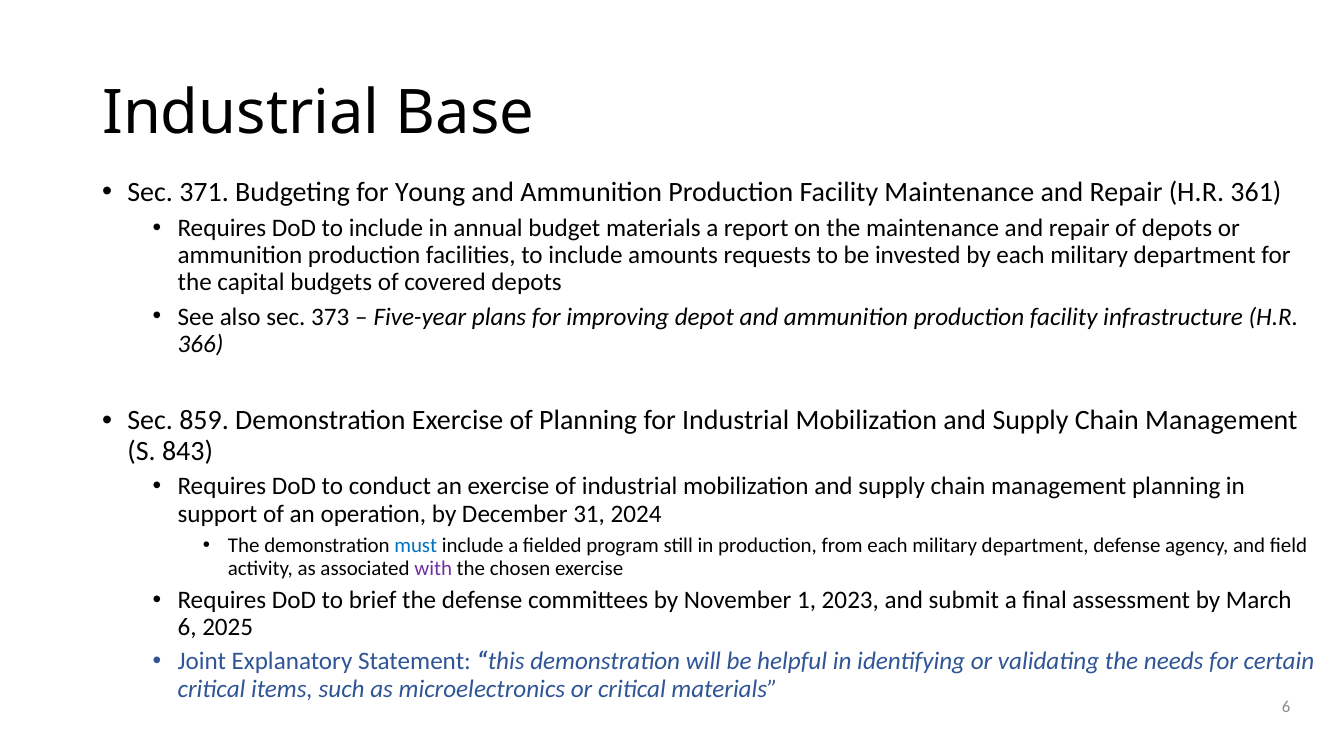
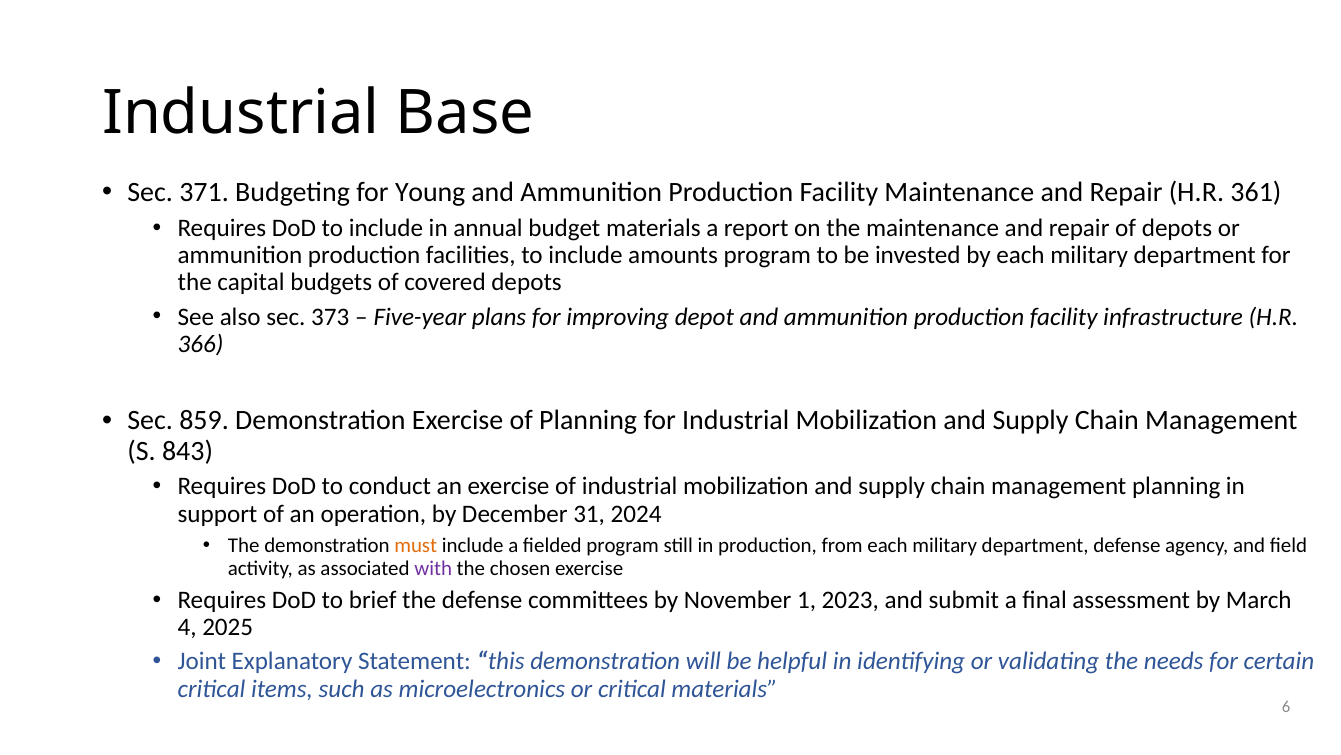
amounts requests: requests -> program (767, 255)
must colour: blue -> orange (416, 545)
6: 6 -> 4 (187, 627)
